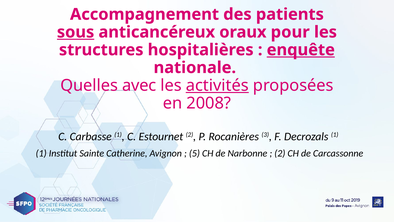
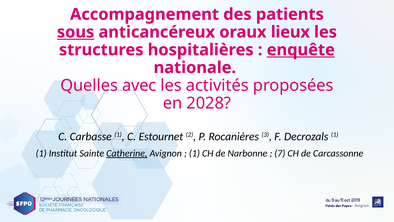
pour: pour -> lieux (290, 32)
activités underline: present -> none (217, 85)
2008: 2008 -> 2028 (209, 103)
Catherine underline: none -> present (127, 153)
5: 5 -> 1 (194, 153)
2: 2 -> 7 (280, 153)
